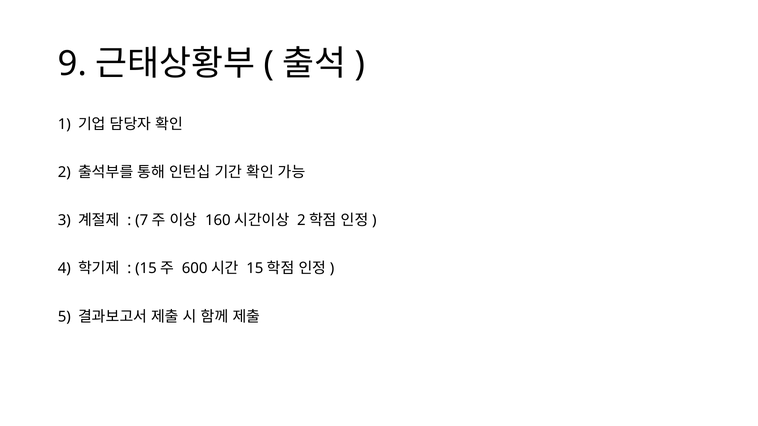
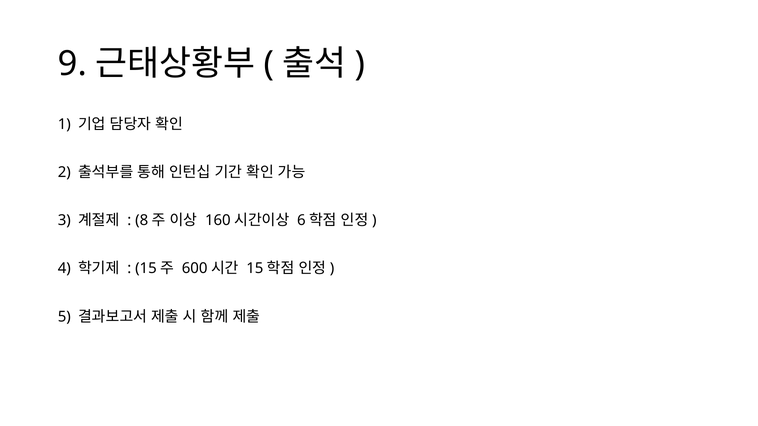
7: 7 -> 8 (142, 221)
2: 2 -> 6 (301, 221)
